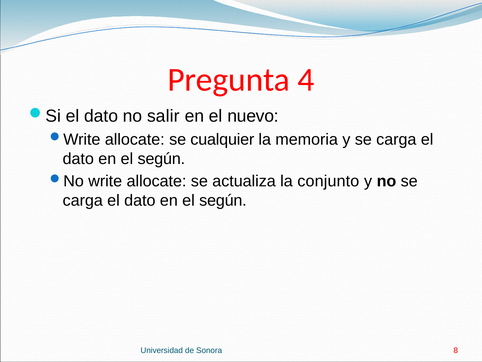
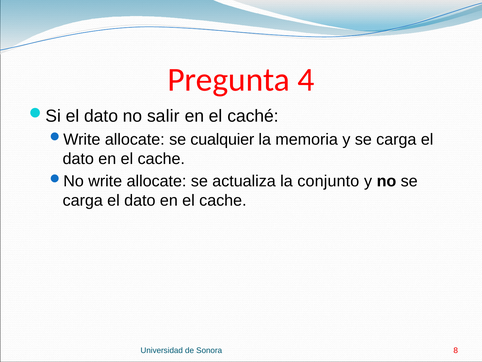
nuevo: nuevo -> caché (253, 116)
según: según -> cache (161, 159)
según: según -> cache (223, 200)
